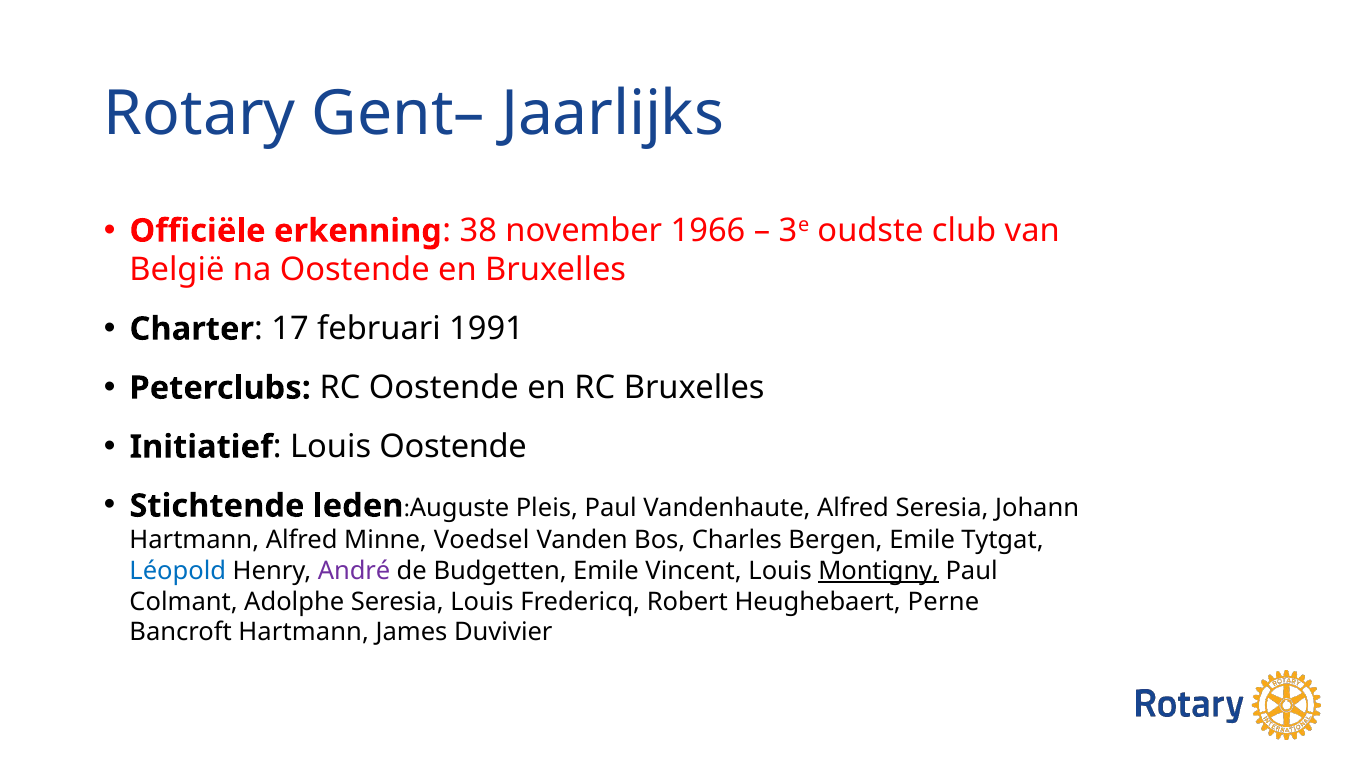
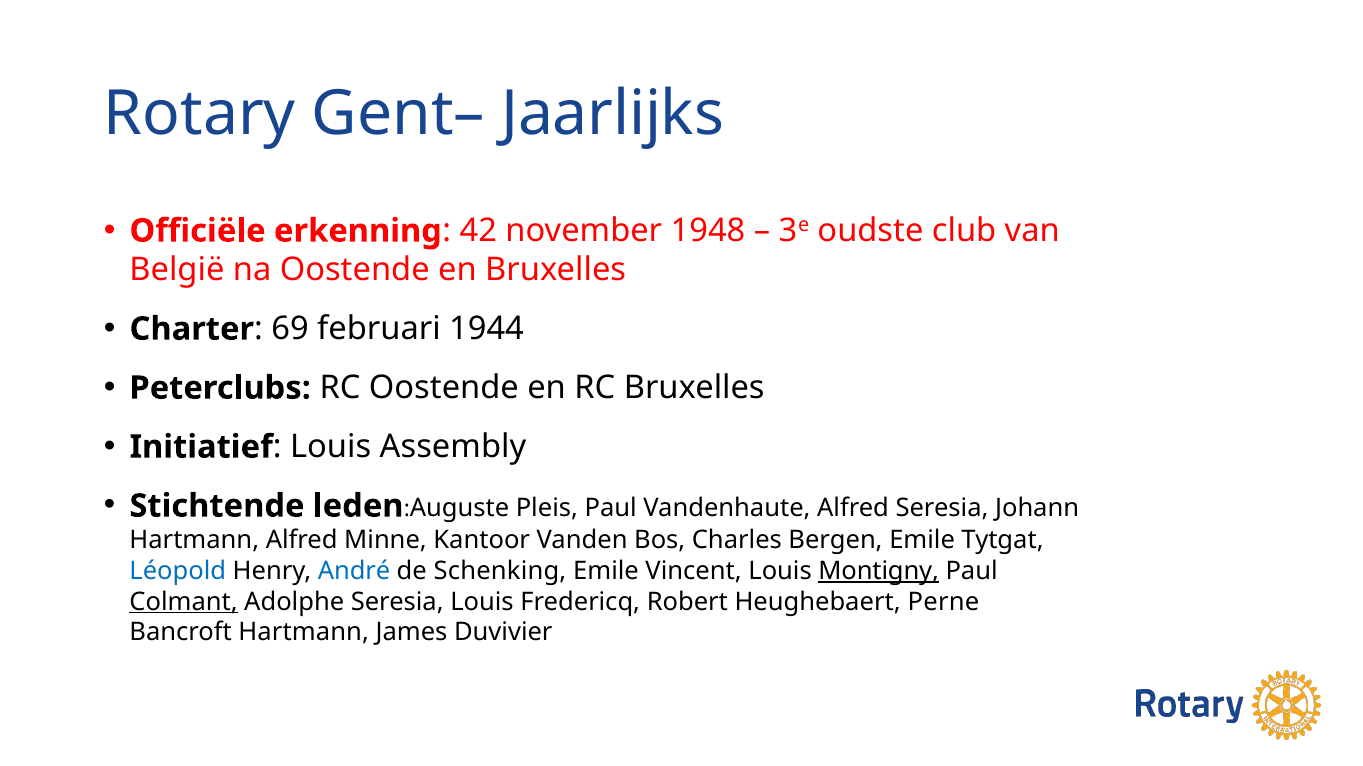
38: 38 -> 42 (478, 231)
1966: 1966 -> 1948 (708, 231)
17: 17 -> 69 (290, 329)
1991: 1991 -> 1944 (487, 329)
Louis Oostende: Oostende -> Assembly (453, 447)
Voedsel: Voedsel -> Kantoor (482, 541)
André colour: purple -> blue (354, 571)
Budgetten: Budgetten -> Schenking (500, 571)
Colmant underline: none -> present (184, 602)
